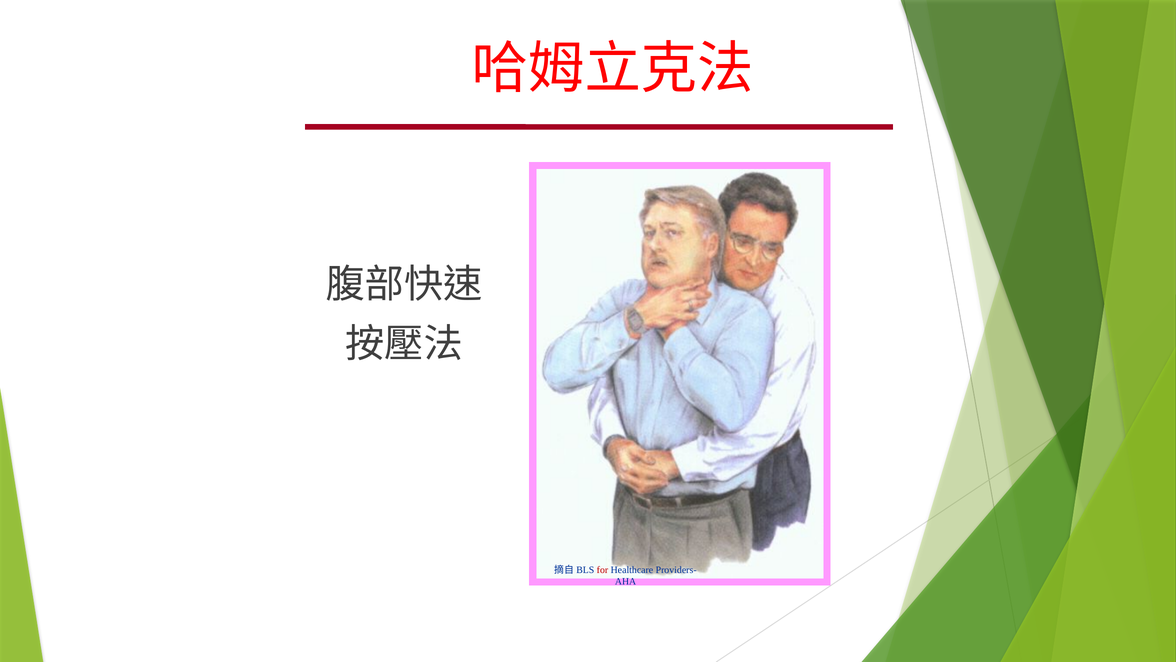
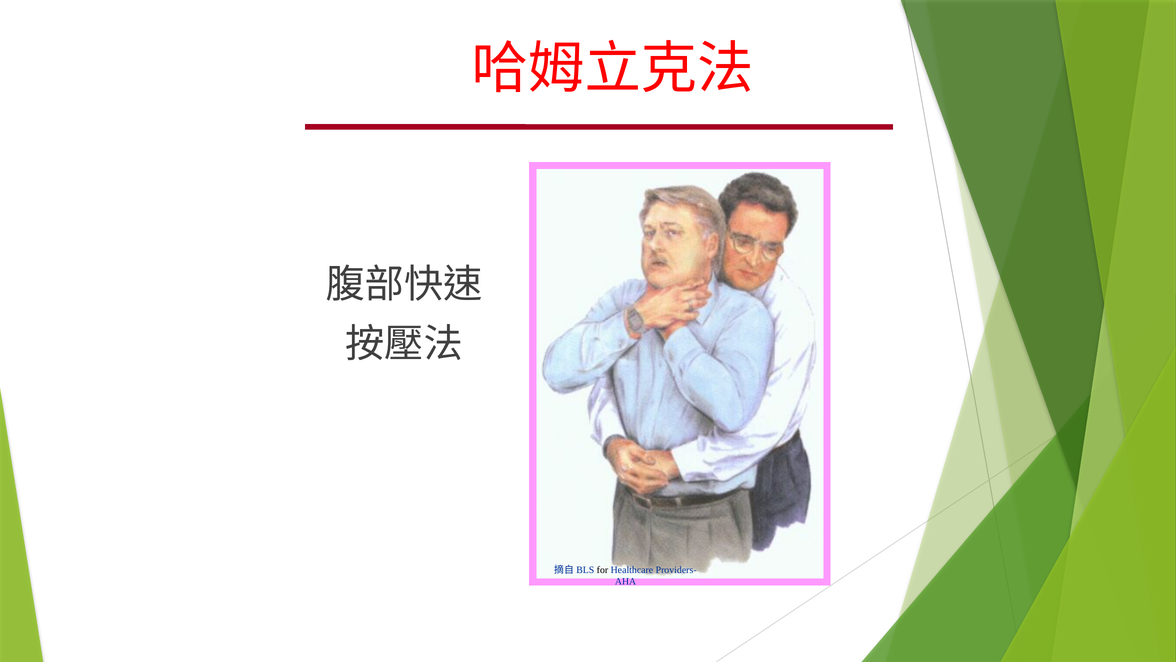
for colour: red -> black (602, 569)
